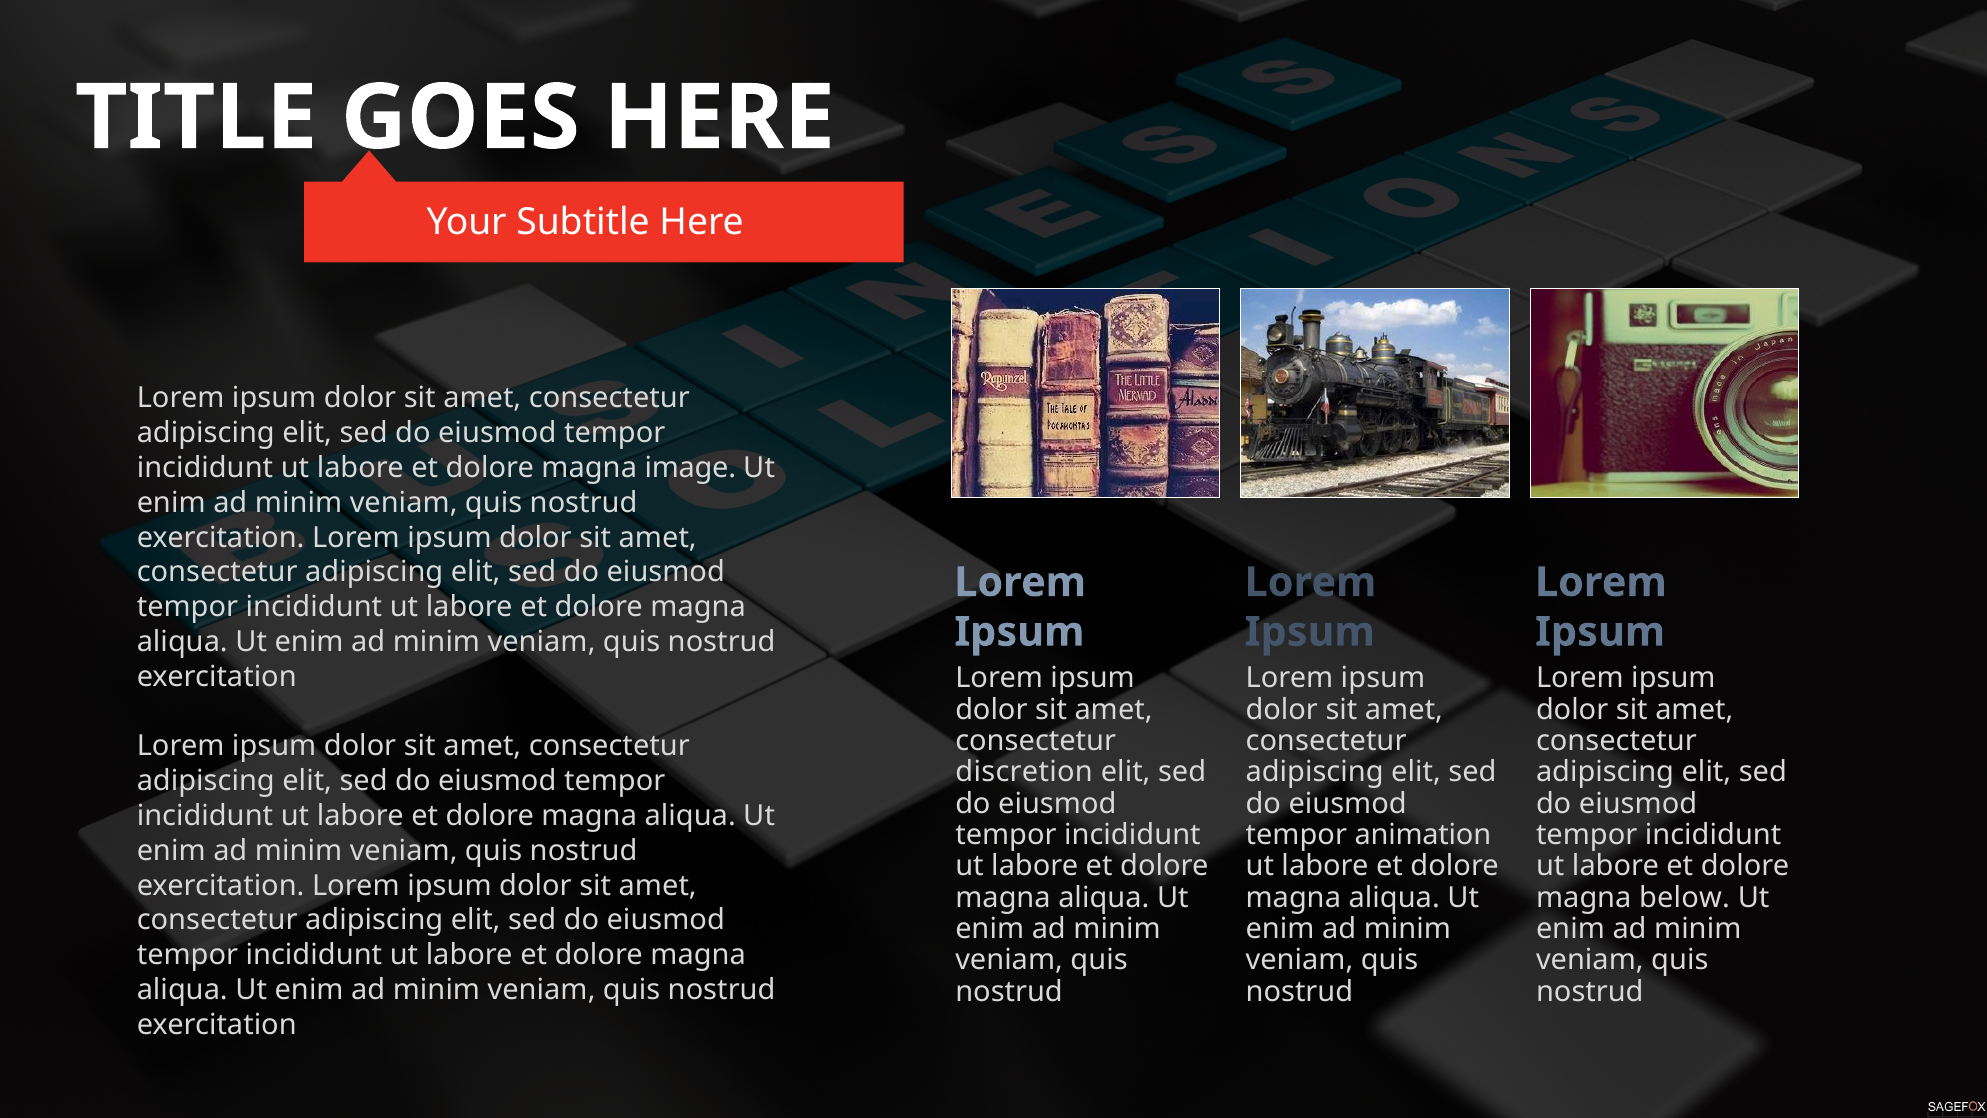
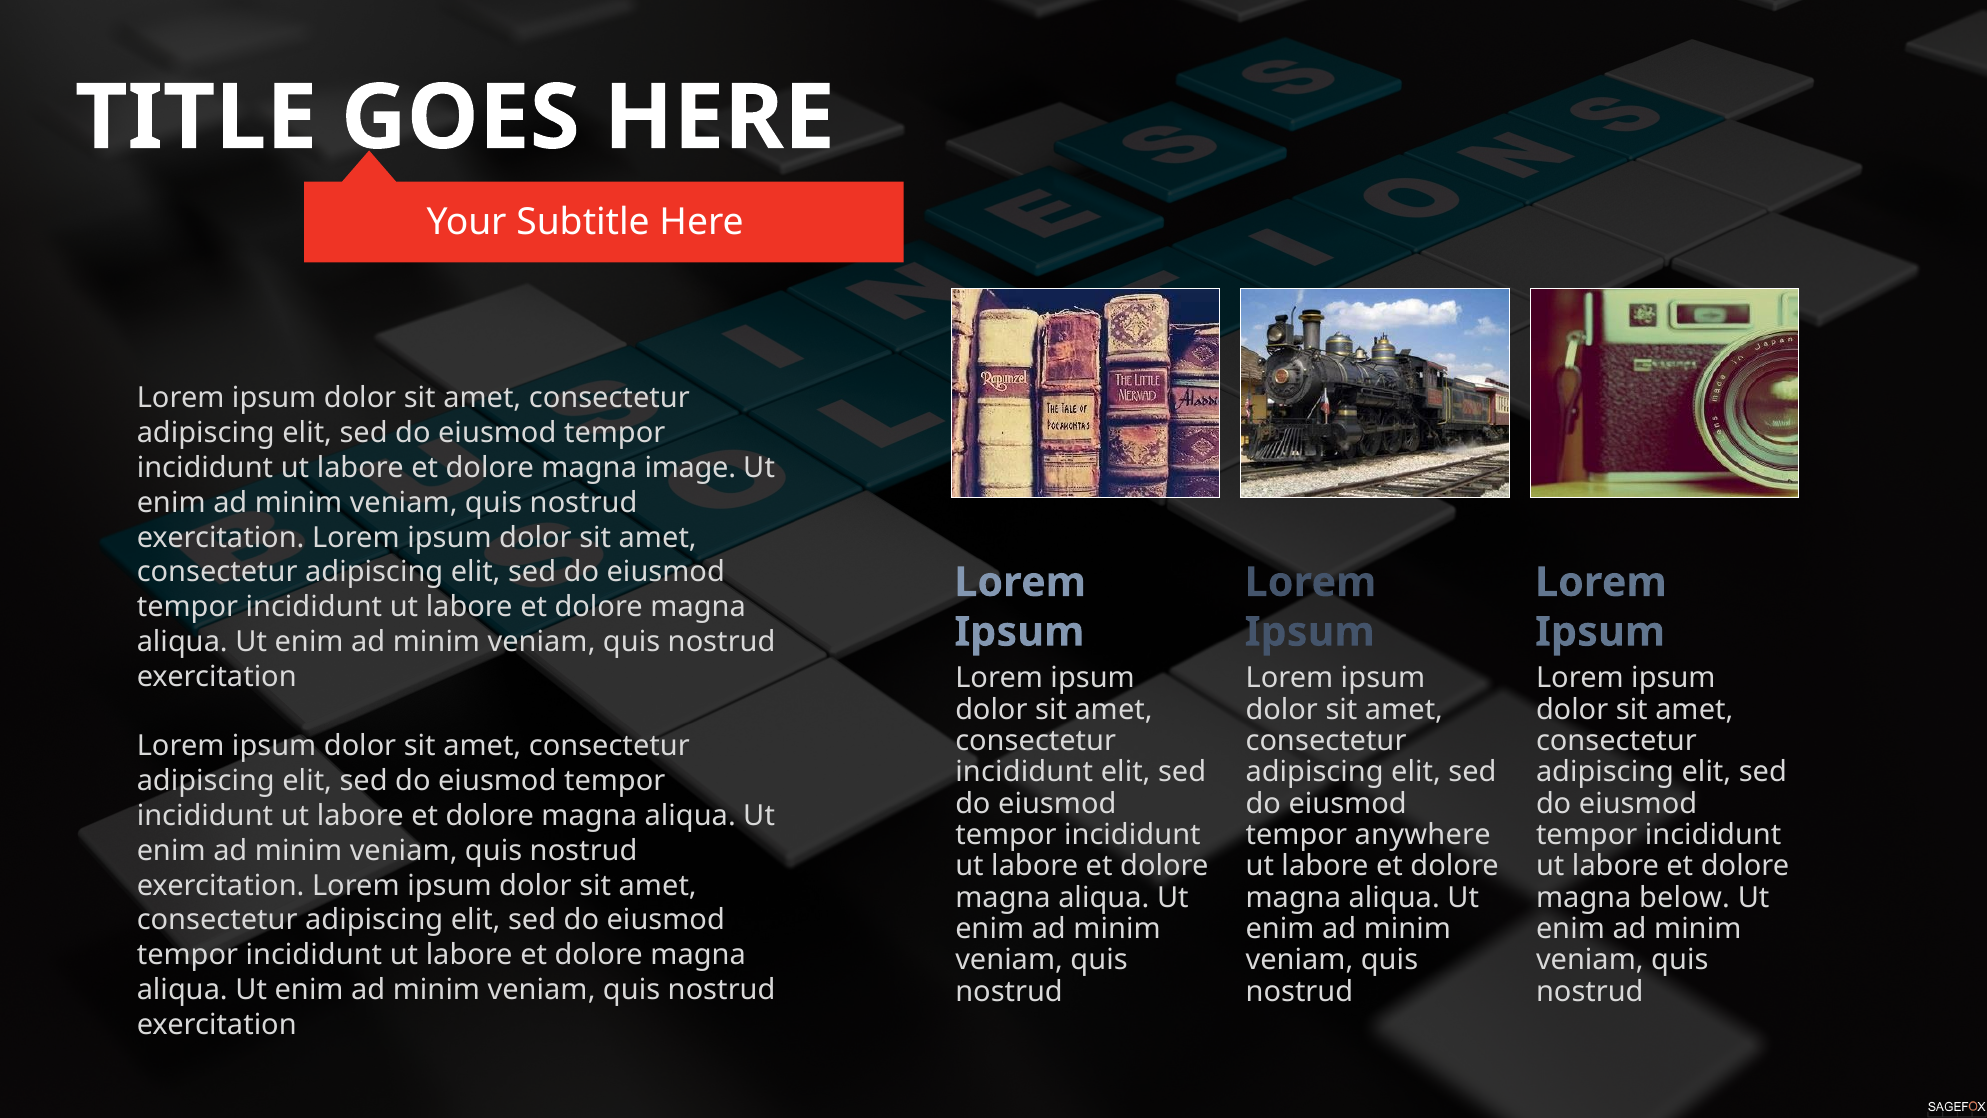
discretion: discretion -> incididunt (1024, 772)
animation: animation -> anywhere (1423, 835)
